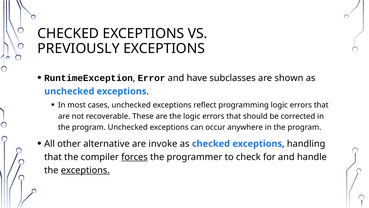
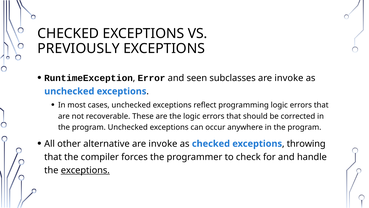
have: have -> seen (197, 78)
subclasses are shown: shown -> invoke (289, 78)
handling: handling -> throwing (306, 143)
forces underline: present -> none (134, 157)
